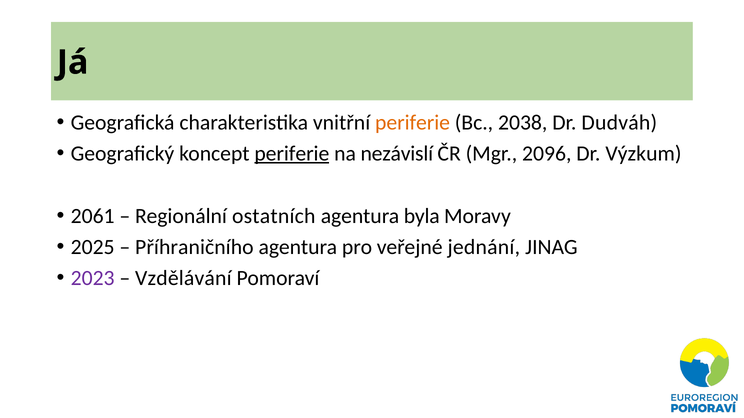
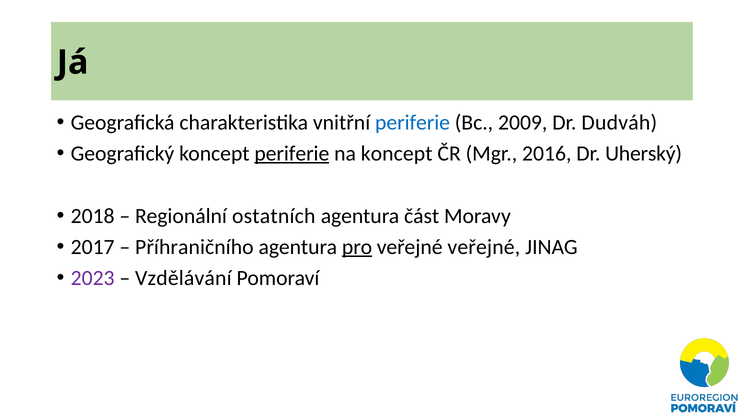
periferie colour: orange -> blue (413, 123)
2038: 2038 -> 2009 (523, 123)
na nezávislí: nezávislí -> koncept (397, 154)
2096: 2096 -> 2016 (547, 154)
Výzkum: Výzkum -> Uherský (644, 154)
2061: 2061 -> 2018 (93, 216)
byla: byla -> část (422, 216)
2025: 2025 -> 2017 (93, 247)
pro underline: none -> present (357, 247)
veřejné jednání: jednání -> veřejné (484, 247)
